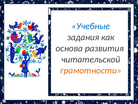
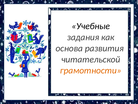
Учебные colour: blue -> black (91, 26)
